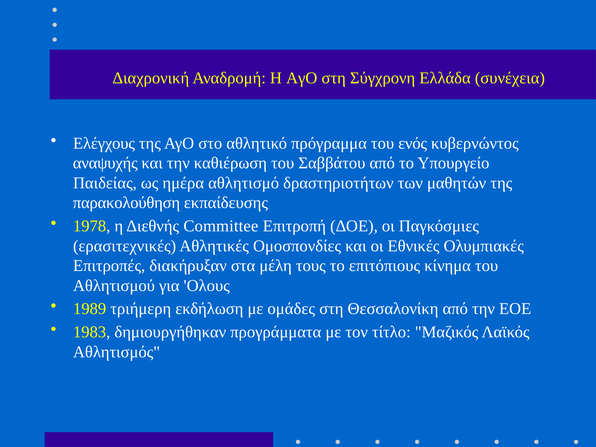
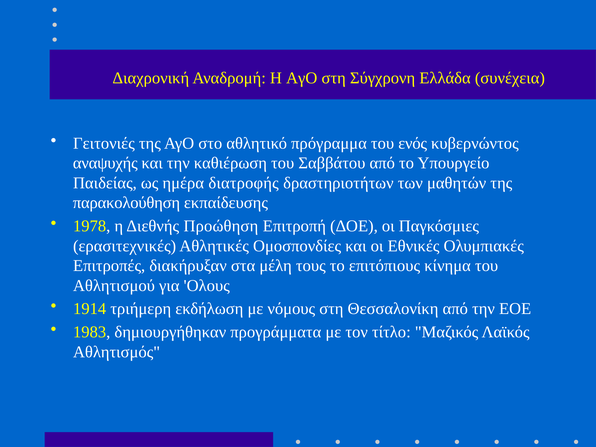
Ελέγχους: Ελέγχους -> Γειτονιές (104, 143)
αθλητισμό: αθλητισμό -> διατροφής (244, 183)
Committee: Committee -> Προώθηση (221, 226)
1989: 1989 -> 1914 (90, 309)
ομάδες: ομάδες -> νόμους (291, 309)
